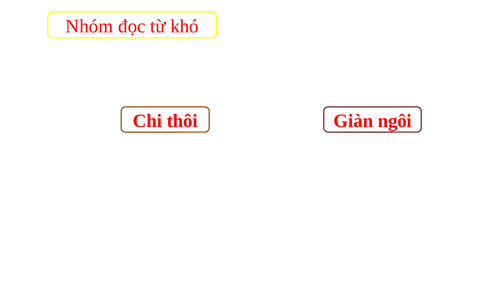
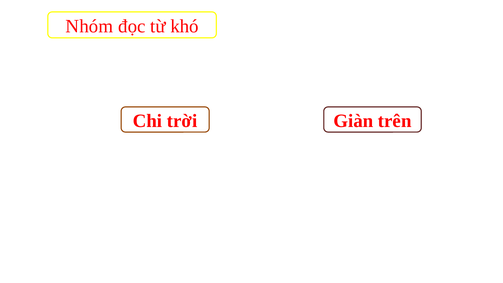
thôi: thôi -> trời (182, 121)
ngôi: ngôi -> trên (395, 121)
